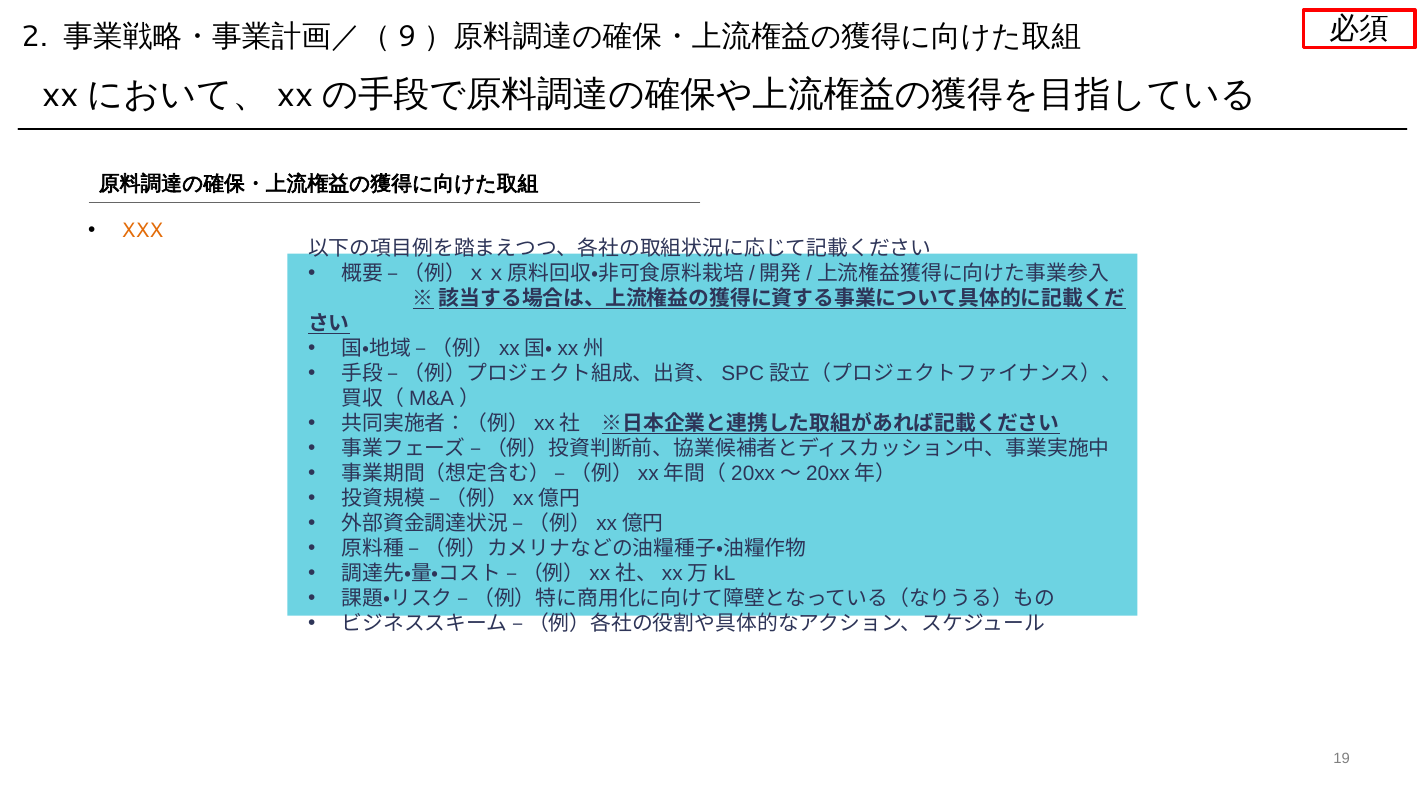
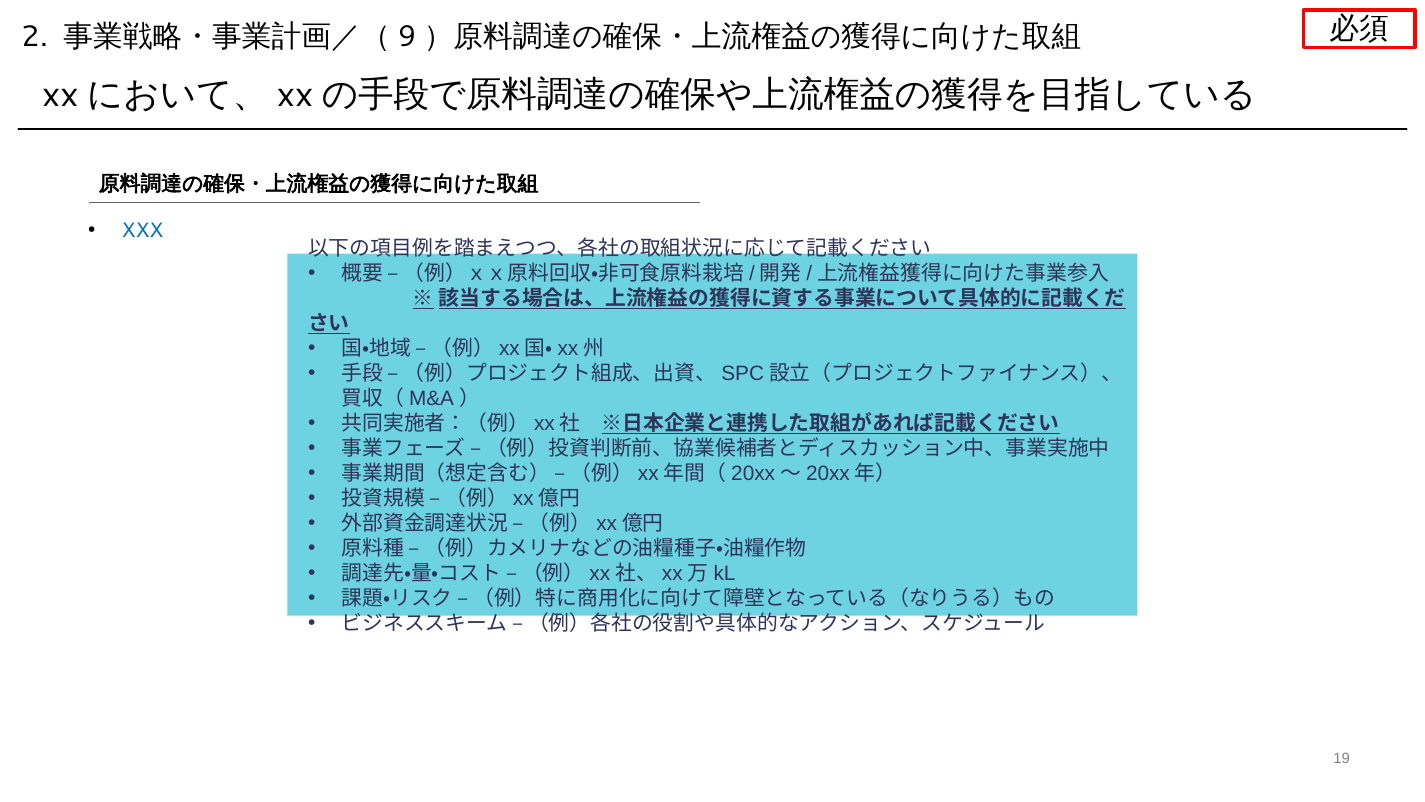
XXX colour: orange -> blue (142, 231)
